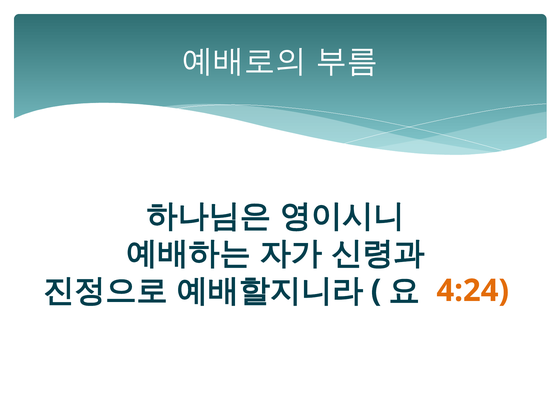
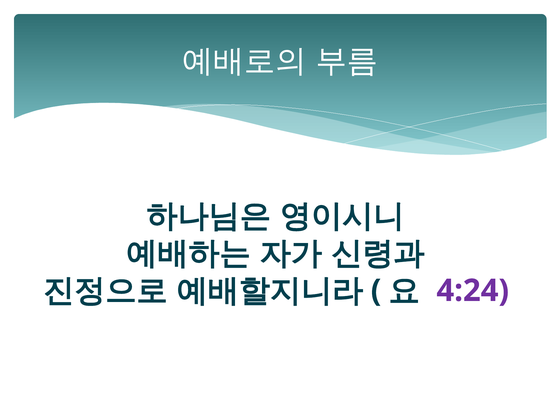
4:24 colour: orange -> purple (473, 291)
